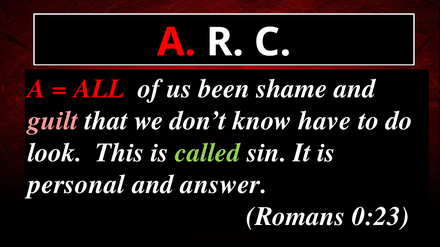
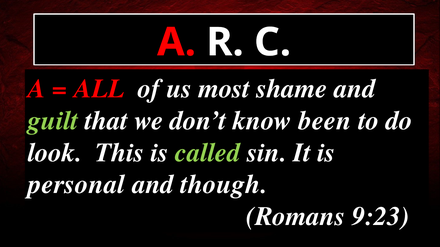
been: been -> most (224, 89)
guilt colour: pink -> light green (53, 121)
have: have -> been (325, 121)
answer: answer -> though (224, 185)
0:23: 0:23 -> 9:23 (381, 217)
